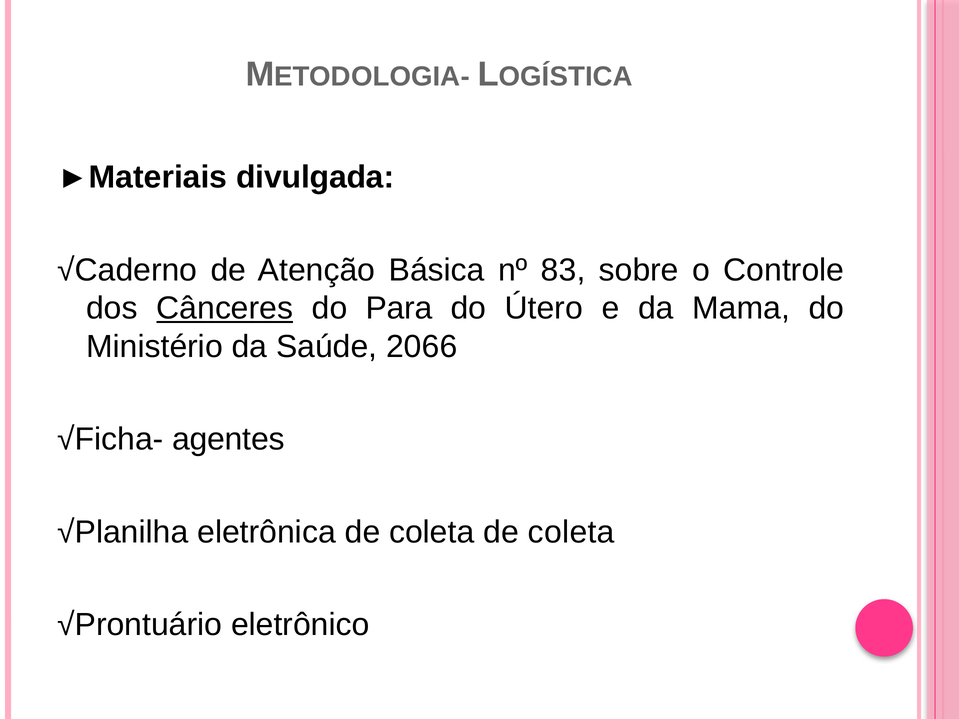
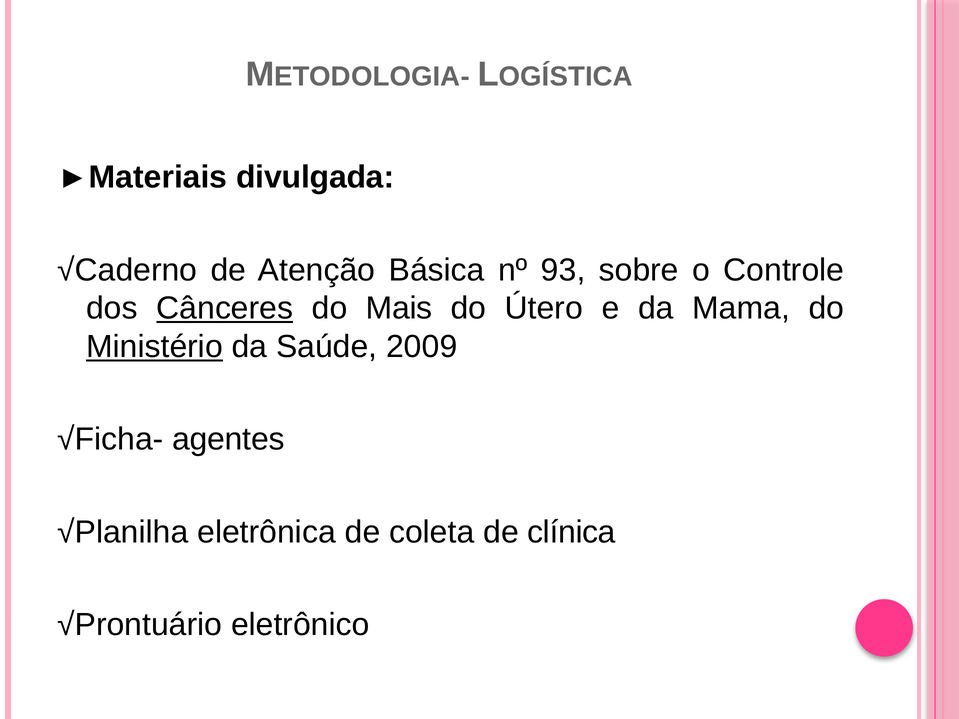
83: 83 -> 93 (563, 270)
Para: Para -> Mais (399, 308)
Ministério underline: none -> present (154, 347)
2066: 2066 -> 2009 (422, 347)
coleta de coleta: coleta -> clínica (571, 532)
